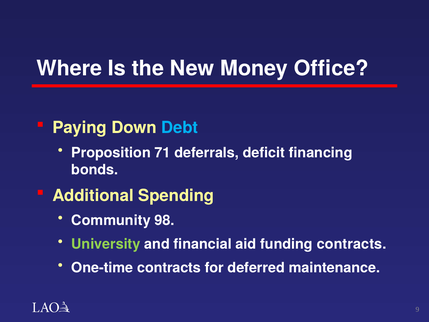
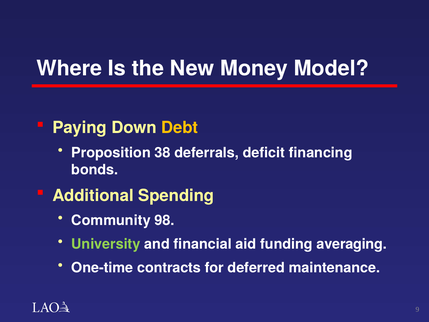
Office: Office -> Model (331, 68)
Debt colour: light blue -> yellow (180, 128)
71: 71 -> 38 (163, 153)
funding contracts: contracts -> averaging (352, 244)
